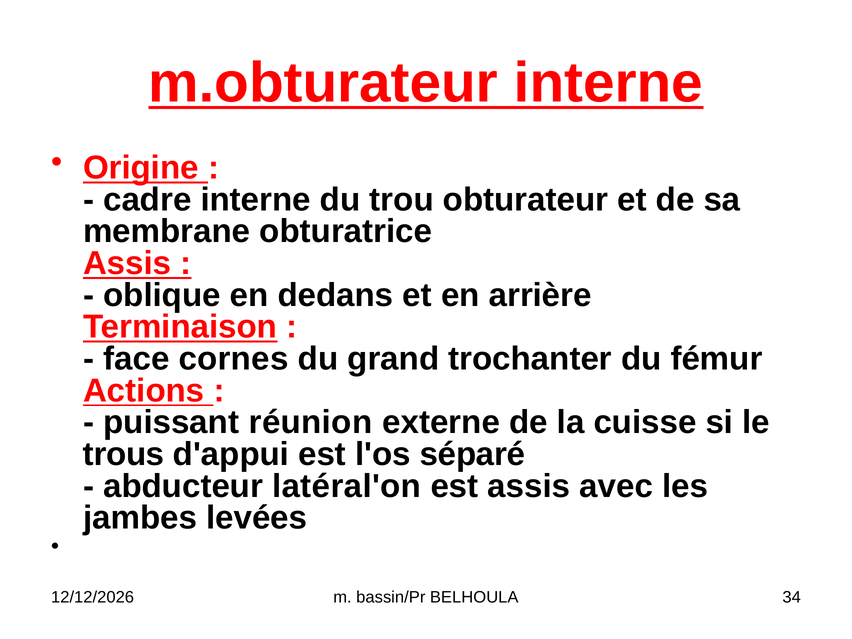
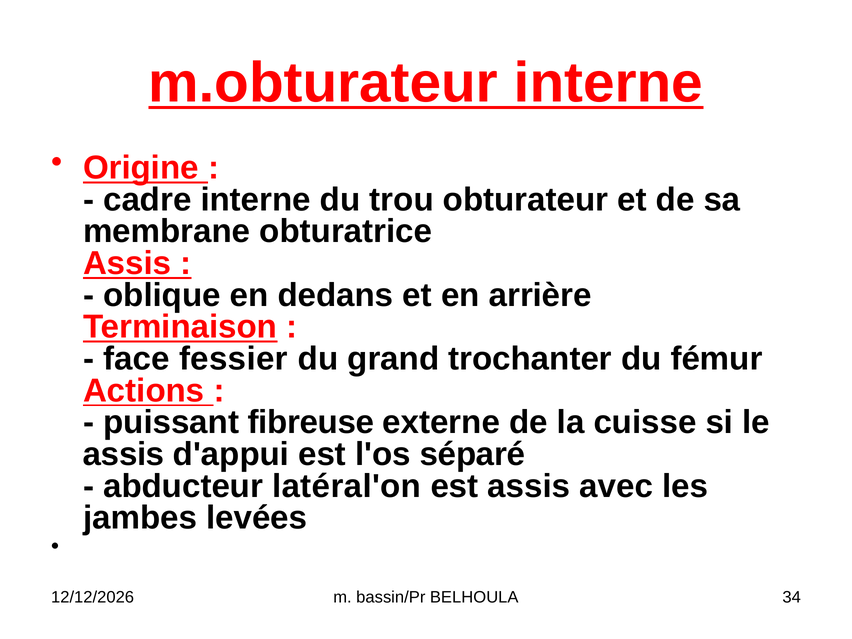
cornes: cornes -> fessier (233, 359)
réunion: réunion -> fibreuse (311, 423)
trous: trous -> assis (124, 454)
